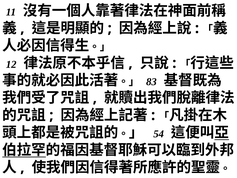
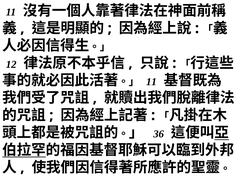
83: 83 -> 11 (151, 82)
54: 54 -> 36 (159, 134)
